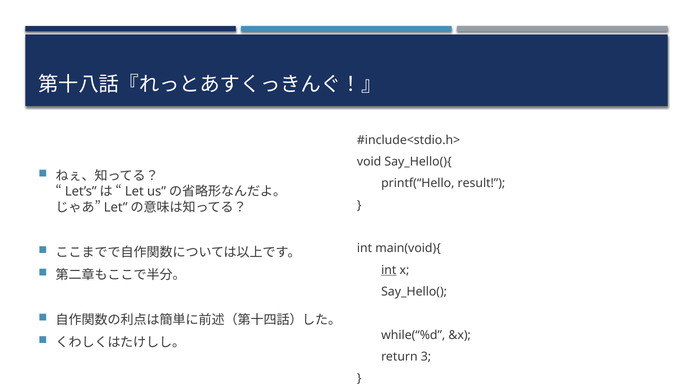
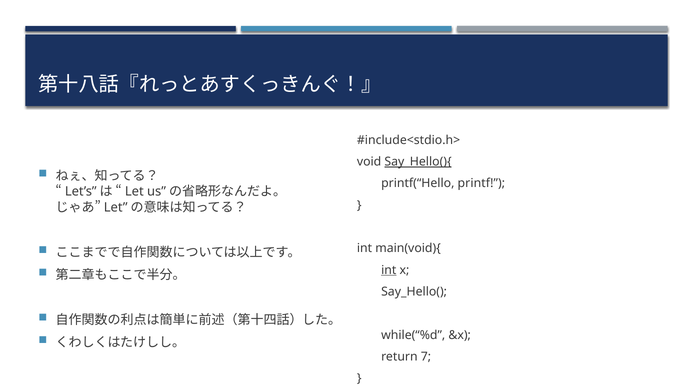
Say_Hello(){ underline: none -> present (418, 162)
result: result -> printf (481, 183)
3: 3 -> 7 (426, 357)
